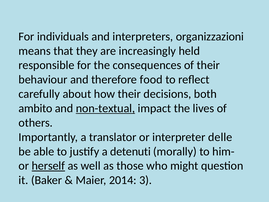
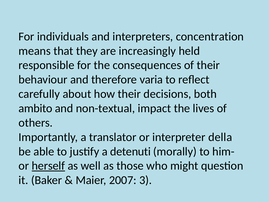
organizzazioni: organizzazioni -> concentration (210, 36)
food: food -> varia (151, 80)
non-textual underline: present -> none (105, 108)
delle: delle -> della (220, 137)
2014: 2014 -> 2007 (123, 180)
